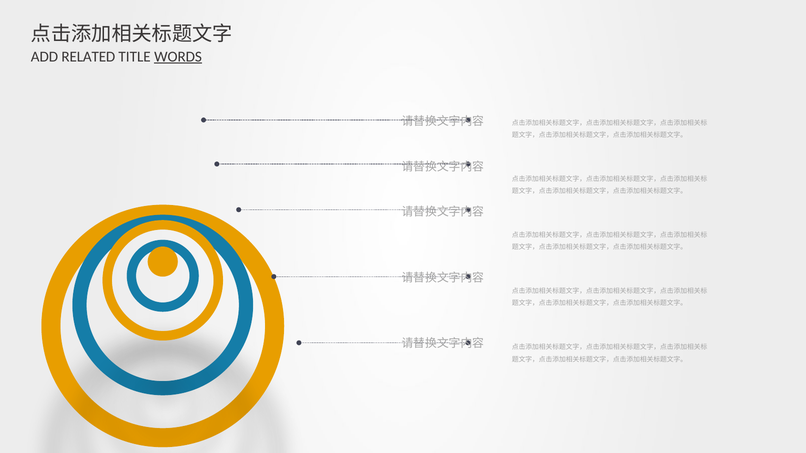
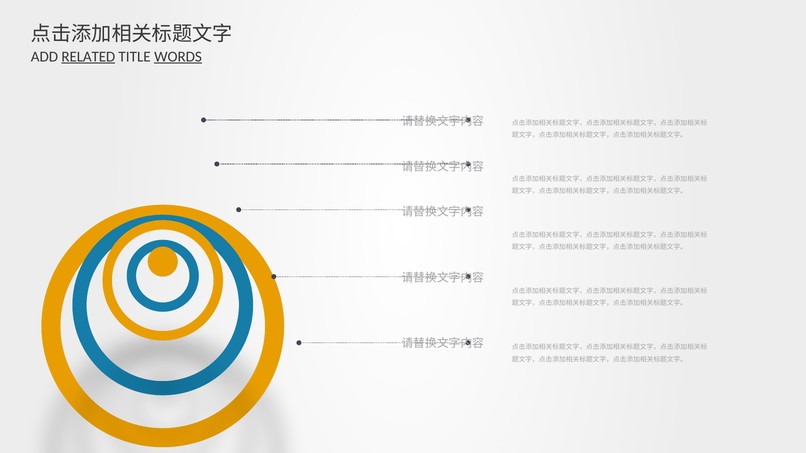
RELATED underline: none -> present (88, 57)
